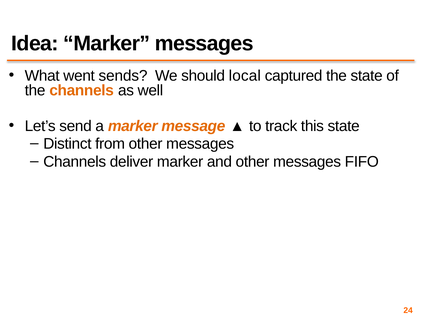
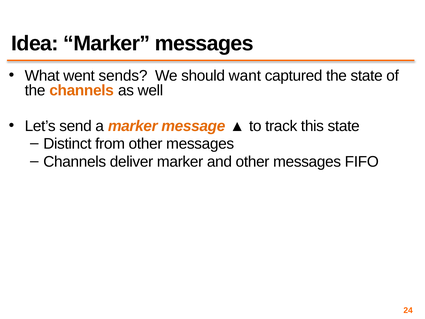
local: local -> want (245, 76)
